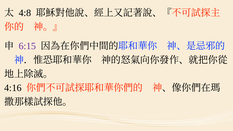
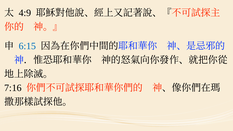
4:8: 4:8 -> 4:9 (25, 13)
6:15 colour: purple -> blue (27, 46)
4:16: 4:16 -> 7:16 (13, 88)
